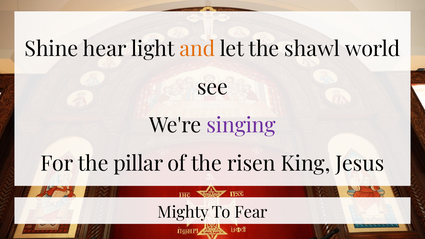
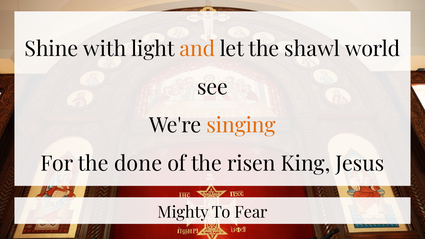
hear: hear -> with (105, 49)
singing colour: purple -> orange (241, 126)
pillar: pillar -> done (138, 164)
